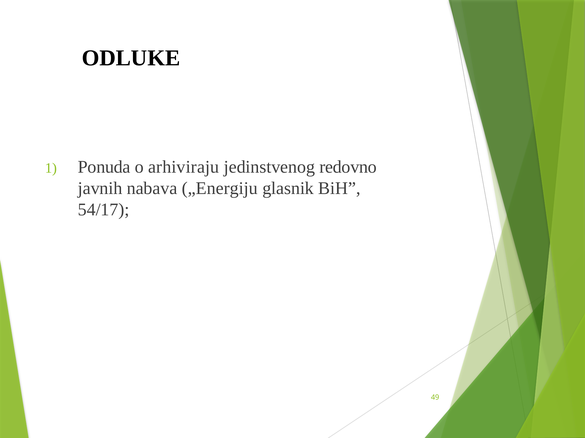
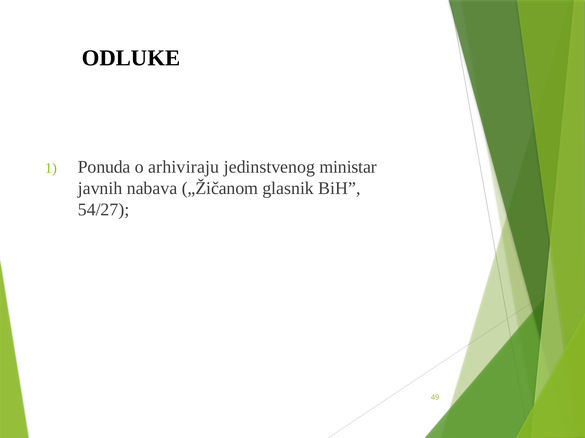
redovno: redovno -> ministar (348, 167)
„Energiju: „Energiju -> „Žičanom (220, 188)
54/17: 54/17 -> 54/27 (104, 210)
